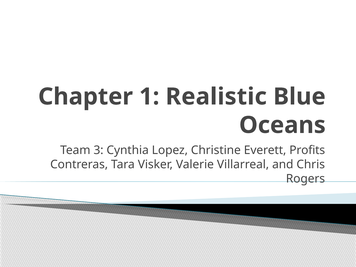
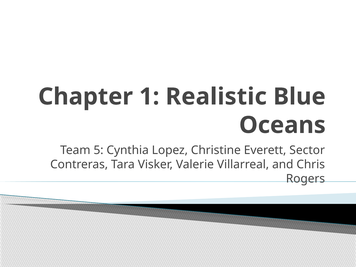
3: 3 -> 5 (98, 150)
Profits: Profits -> Sector (307, 150)
